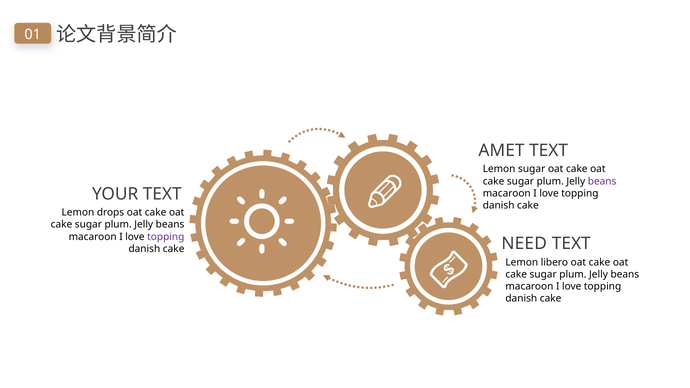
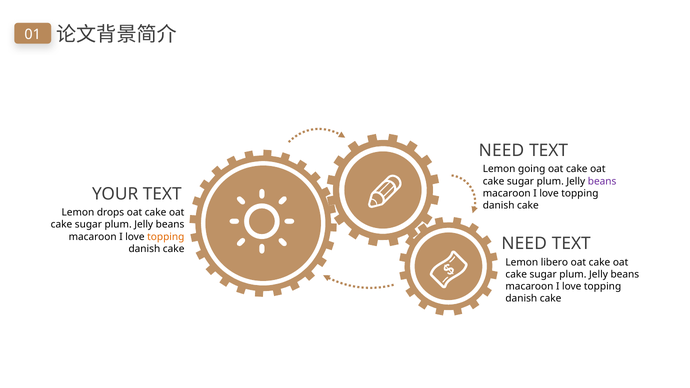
AMET: AMET -> NEED (501, 150)
Lemon sugar: sugar -> going (532, 169)
topping colour: purple -> orange (166, 237)
